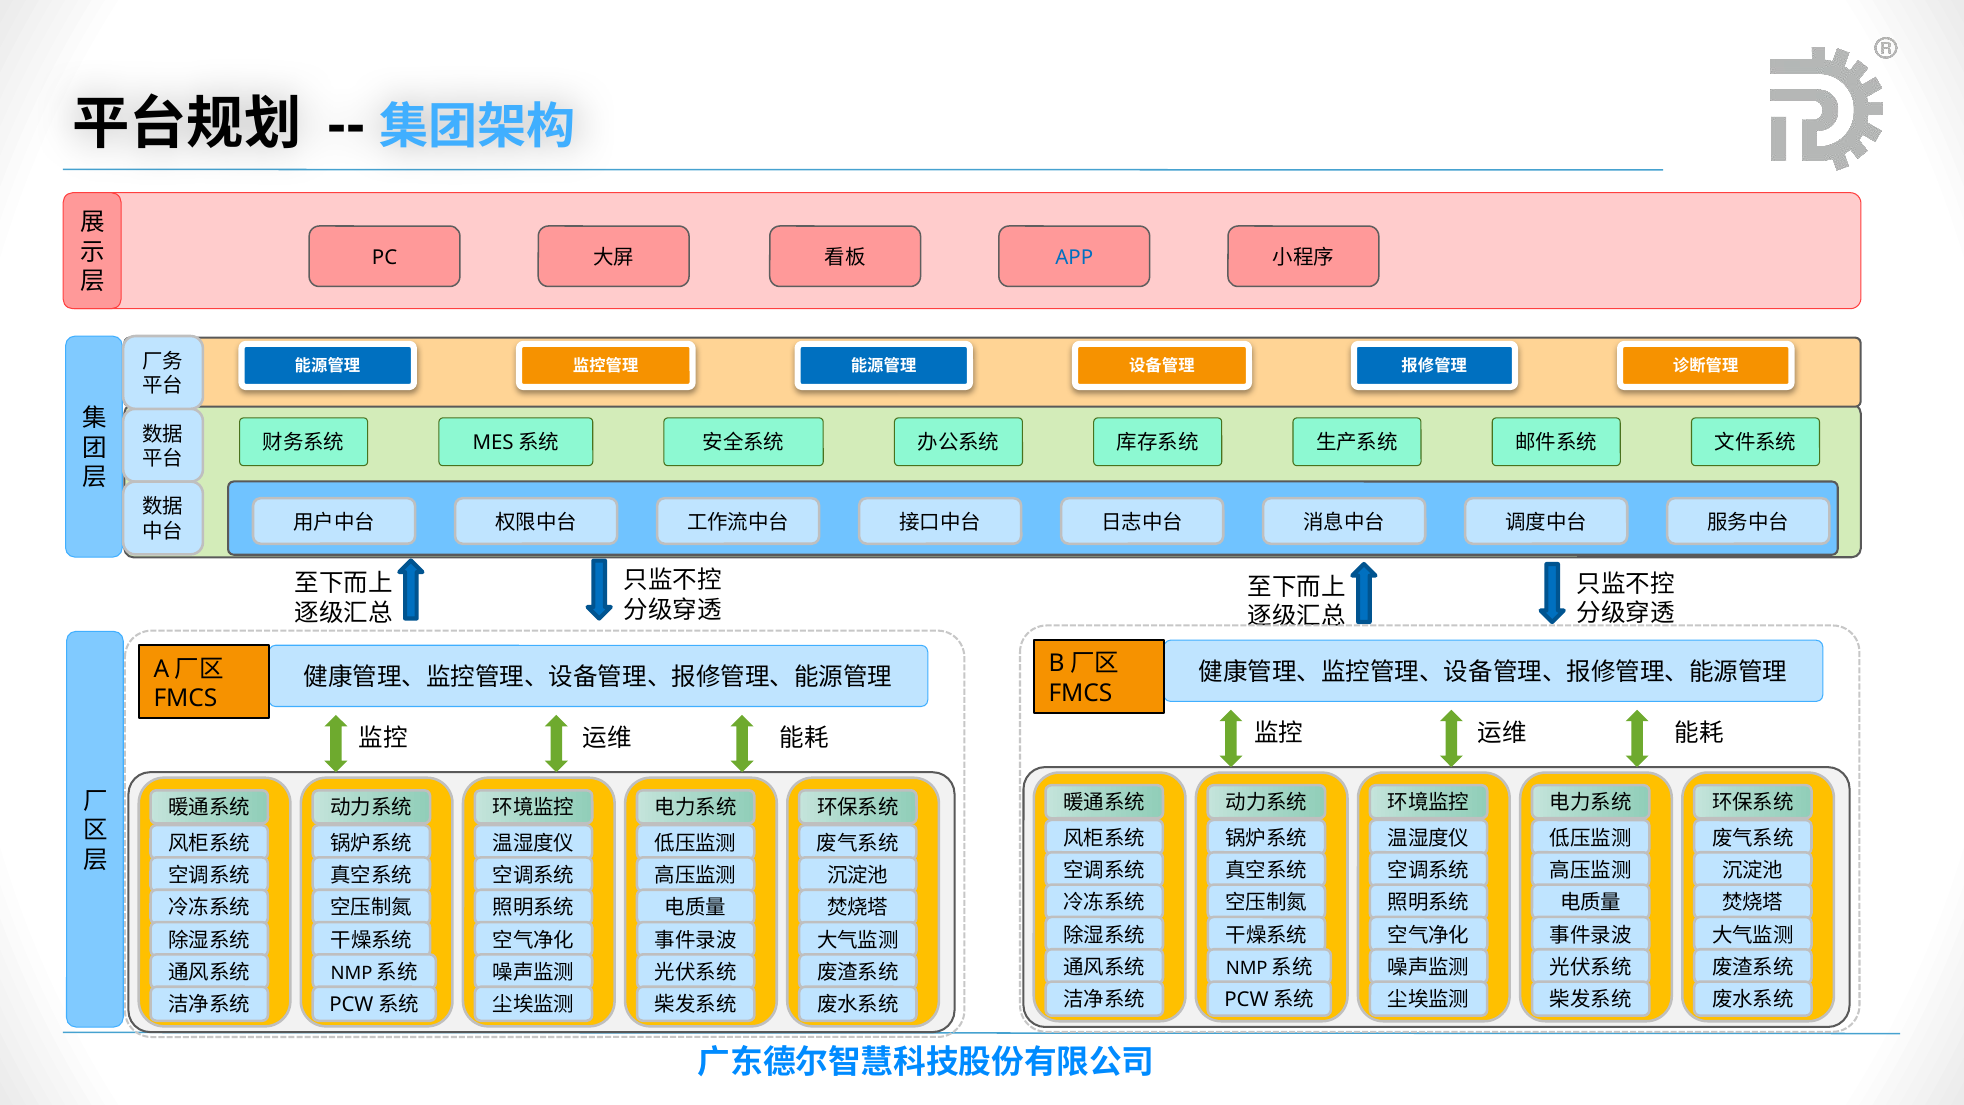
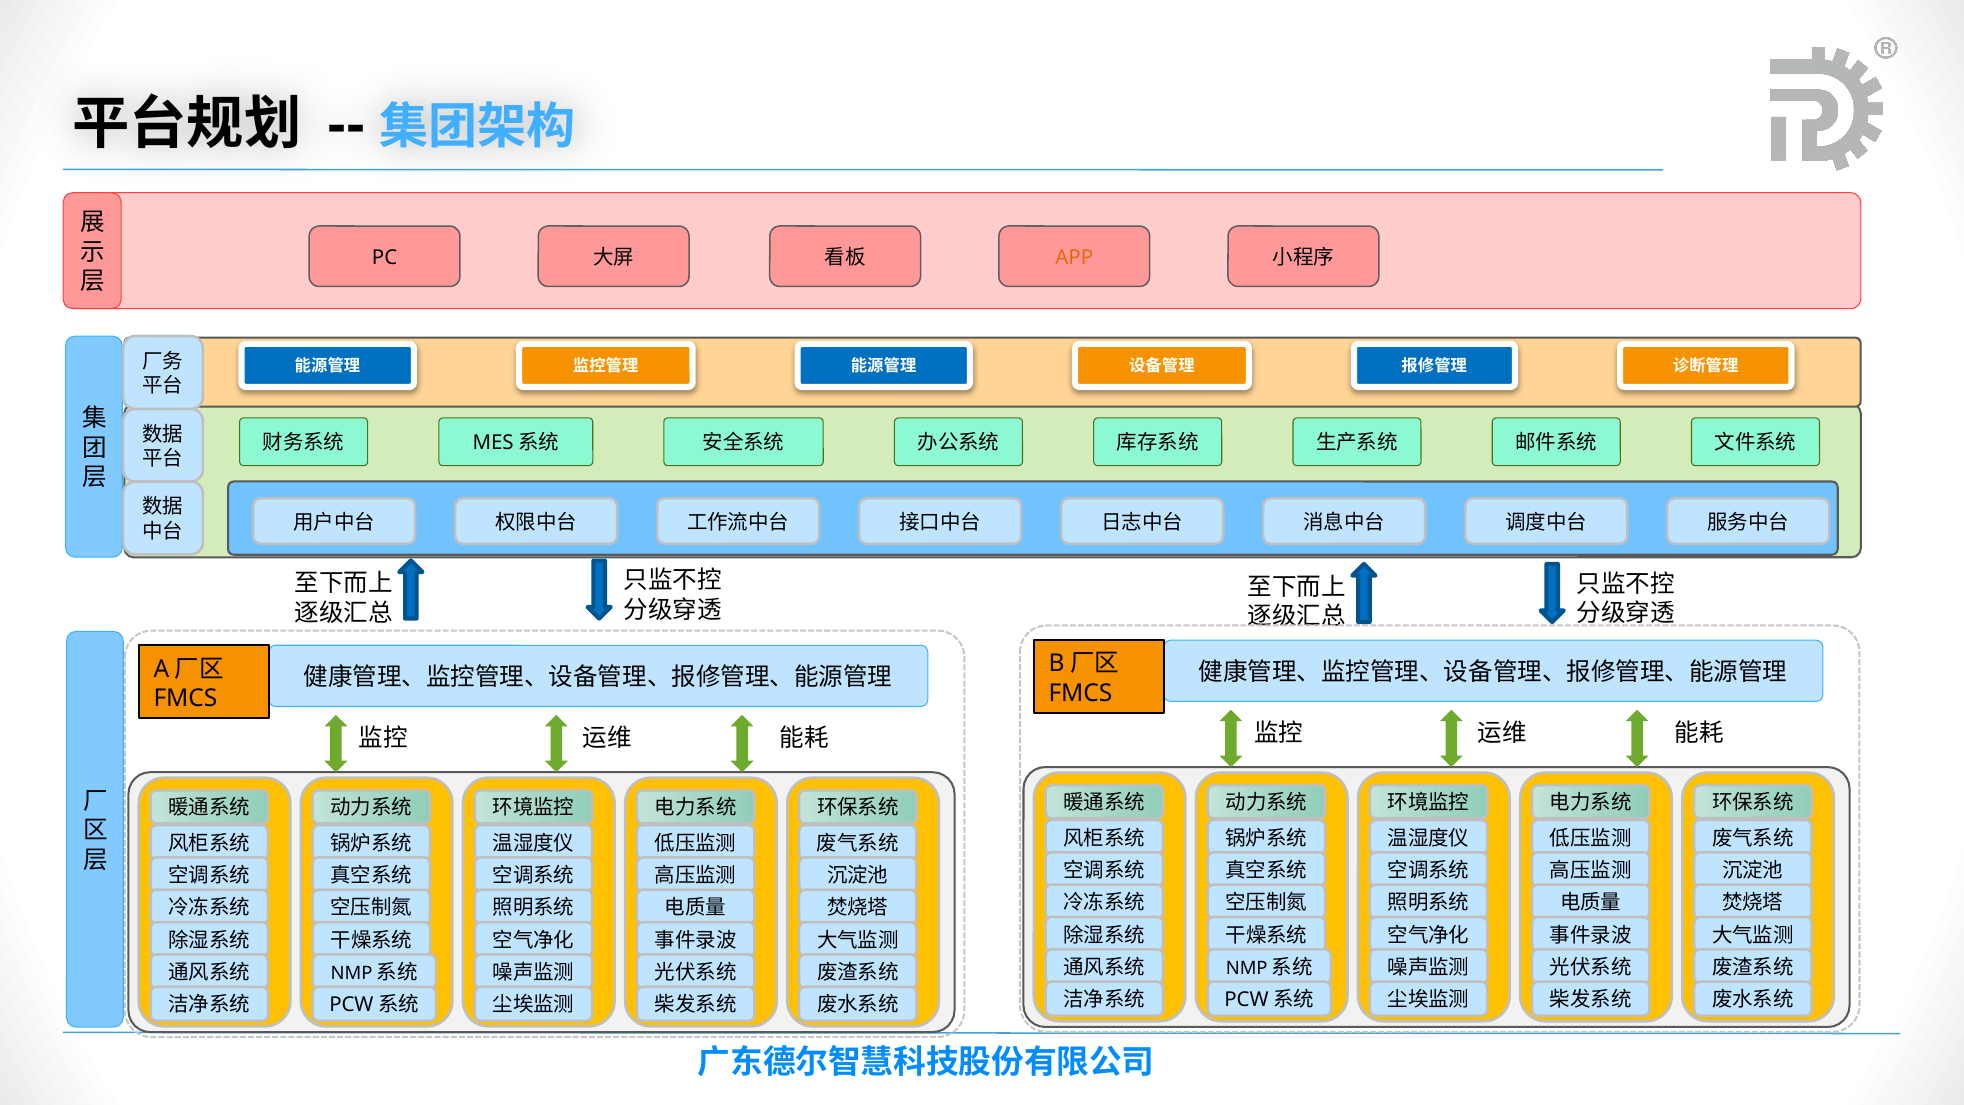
APP colour: blue -> orange (1074, 258)
